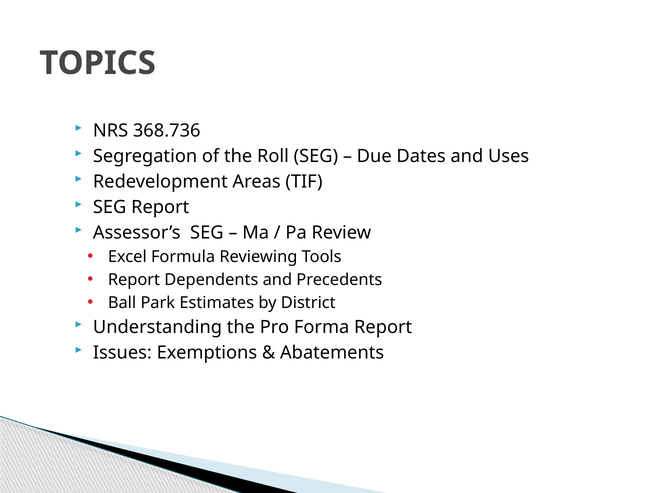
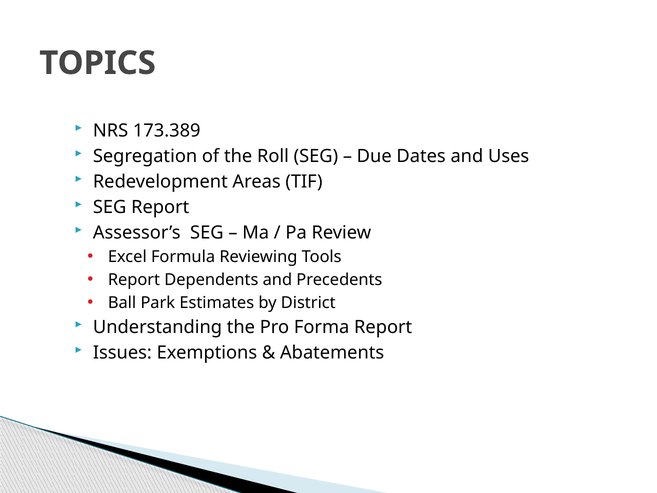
368.736: 368.736 -> 173.389 (167, 130)
